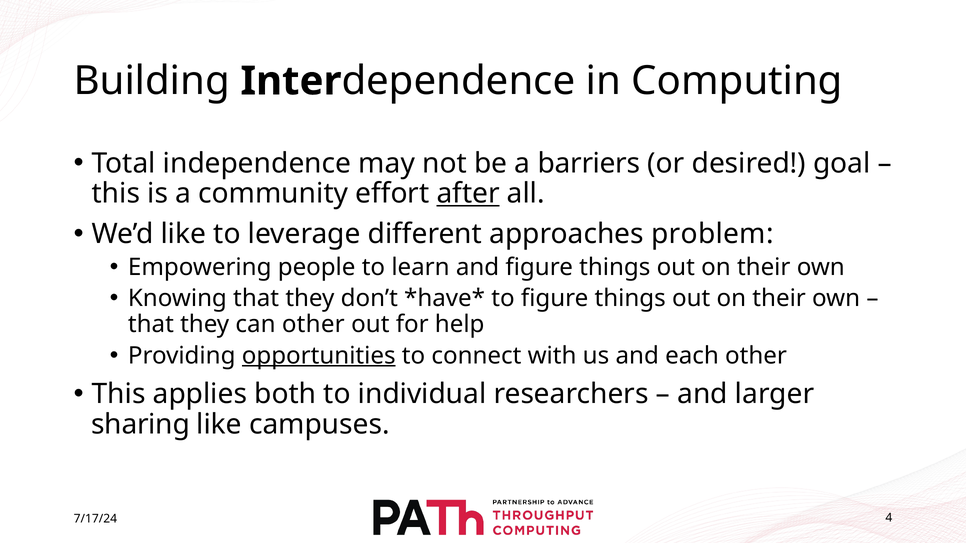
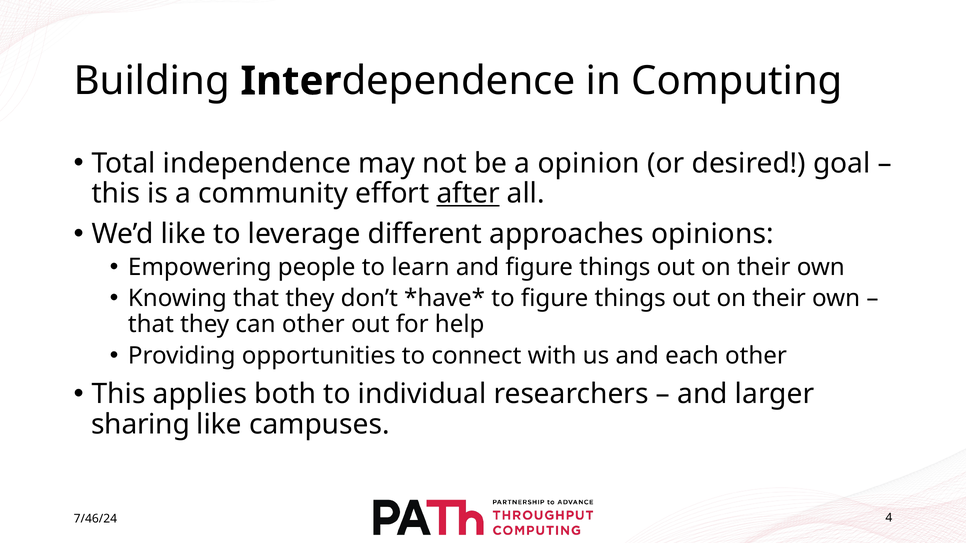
barriers: barriers -> opinion (589, 163)
problem: problem -> opinions (712, 234)
opportunities underline: present -> none (319, 356)
7/17/24: 7/17/24 -> 7/46/24 (95, 519)
